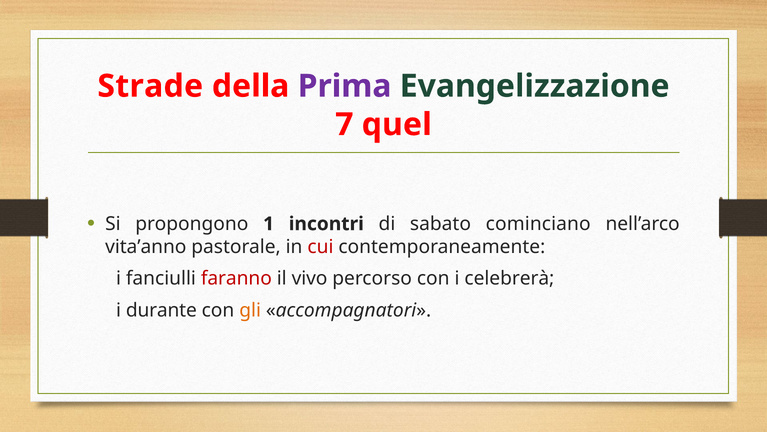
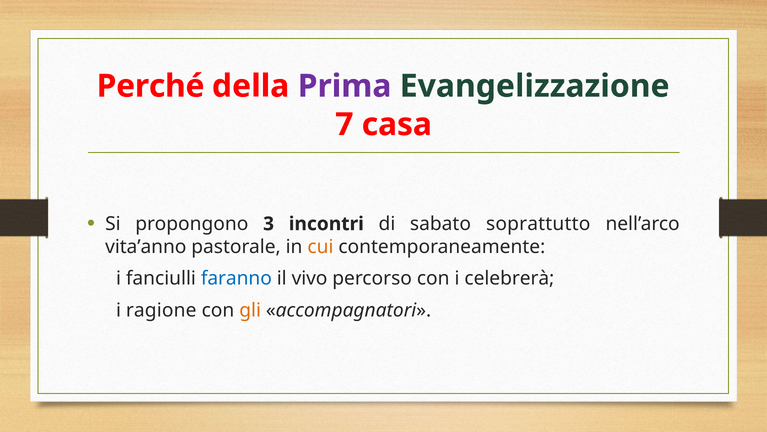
Strade: Strade -> Perché (151, 86)
quel: quel -> casa (397, 124)
1: 1 -> 3 (269, 224)
cominciano: cominciano -> soprattutto (538, 224)
cui colour: red -> orange (320, 247)
faranno colour: red -> blue (236, 278)
durante: durante -> ragione (161, 310)
